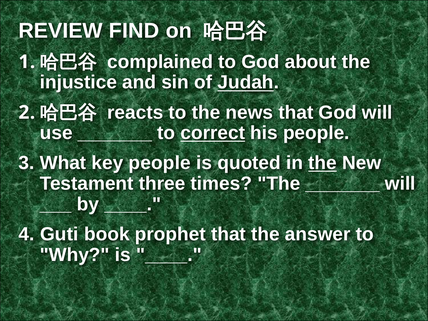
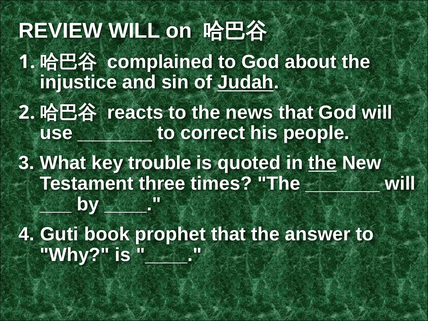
REVIEW FIND: FIND -> WILL (134, 31)
correct underline: present -> none (213, 133)
key people: people -> trouble (160, 163)
